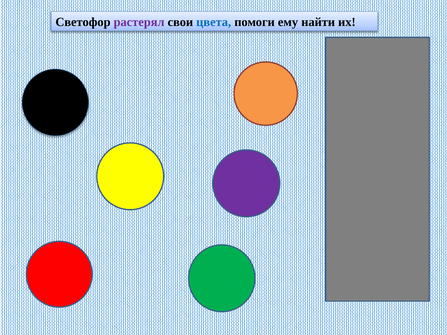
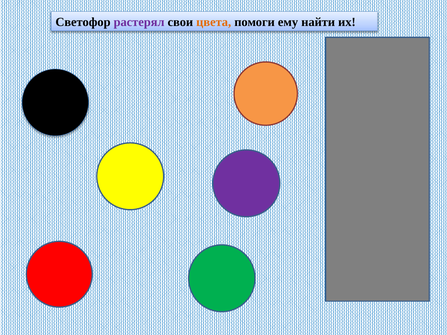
цвета colour: blue -> orange (214, 22)
